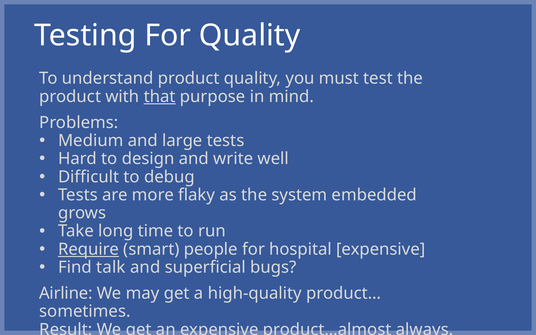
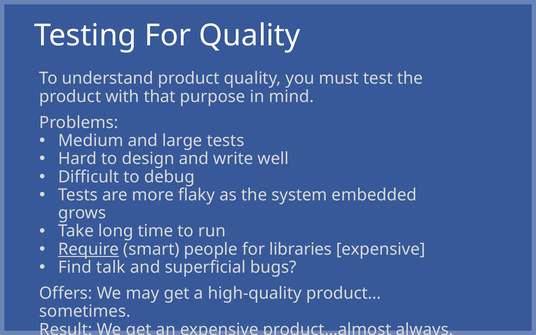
that underline: present -> none (160, 97)
hospital: hospital -> libraries (301, 249)
Airline: Airline -> Offers (66, 293)
